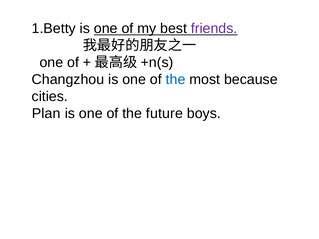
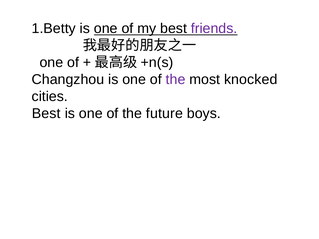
the colour: blue -> purple (176, 80)
because: because -> knocked (251, 80)
Plan: Plan -> Best (46, 114)
